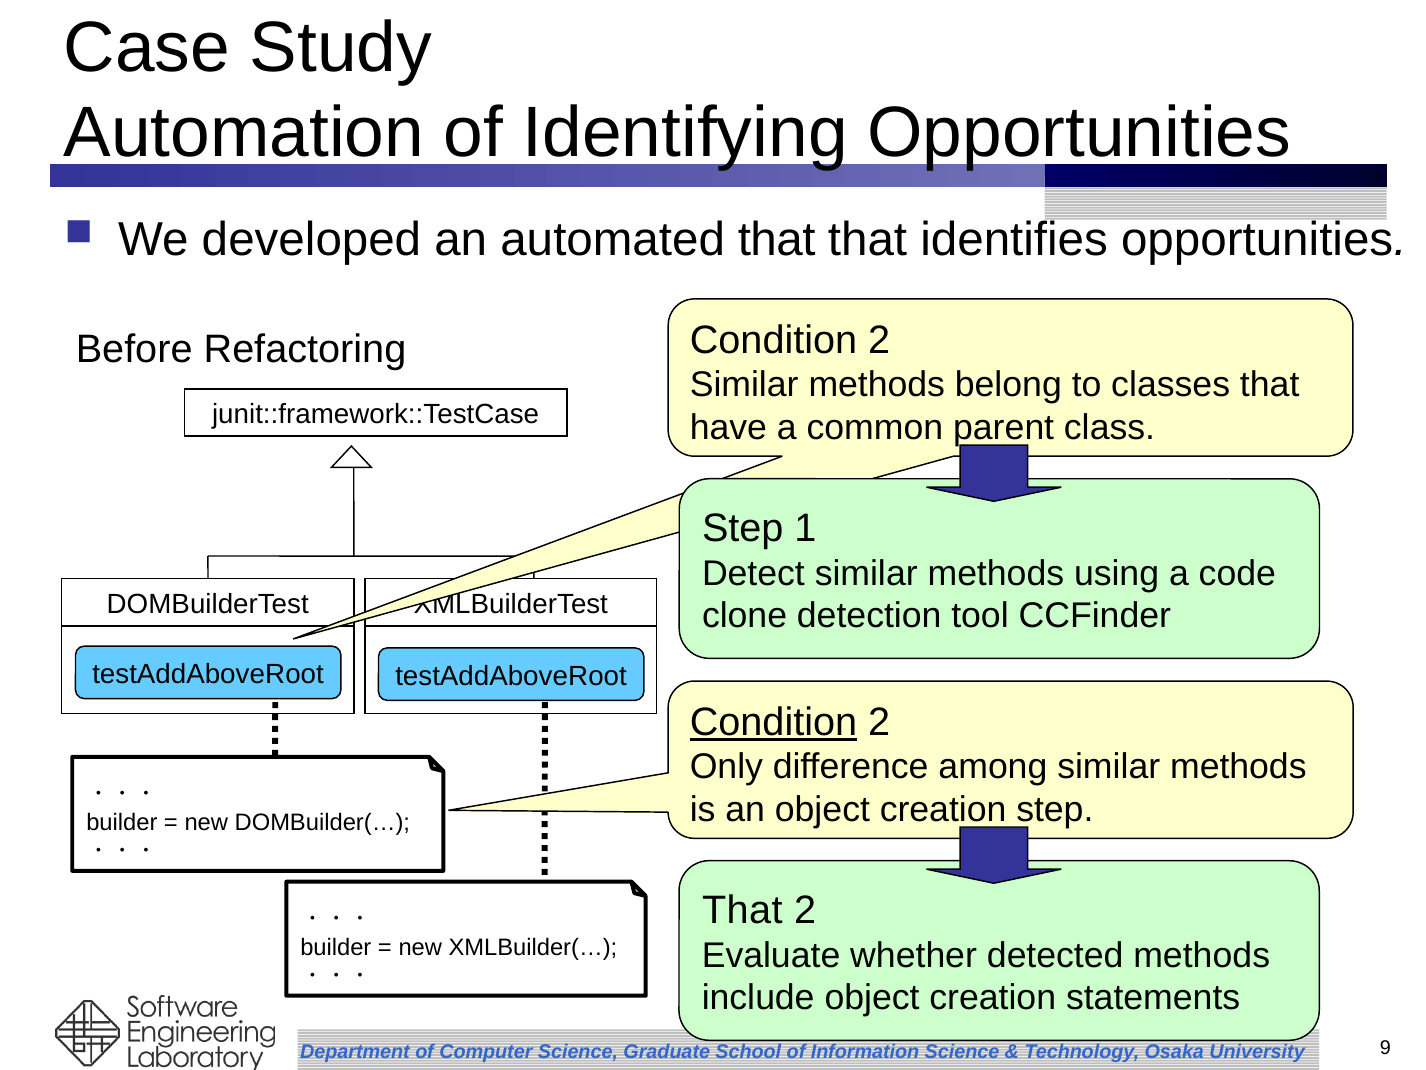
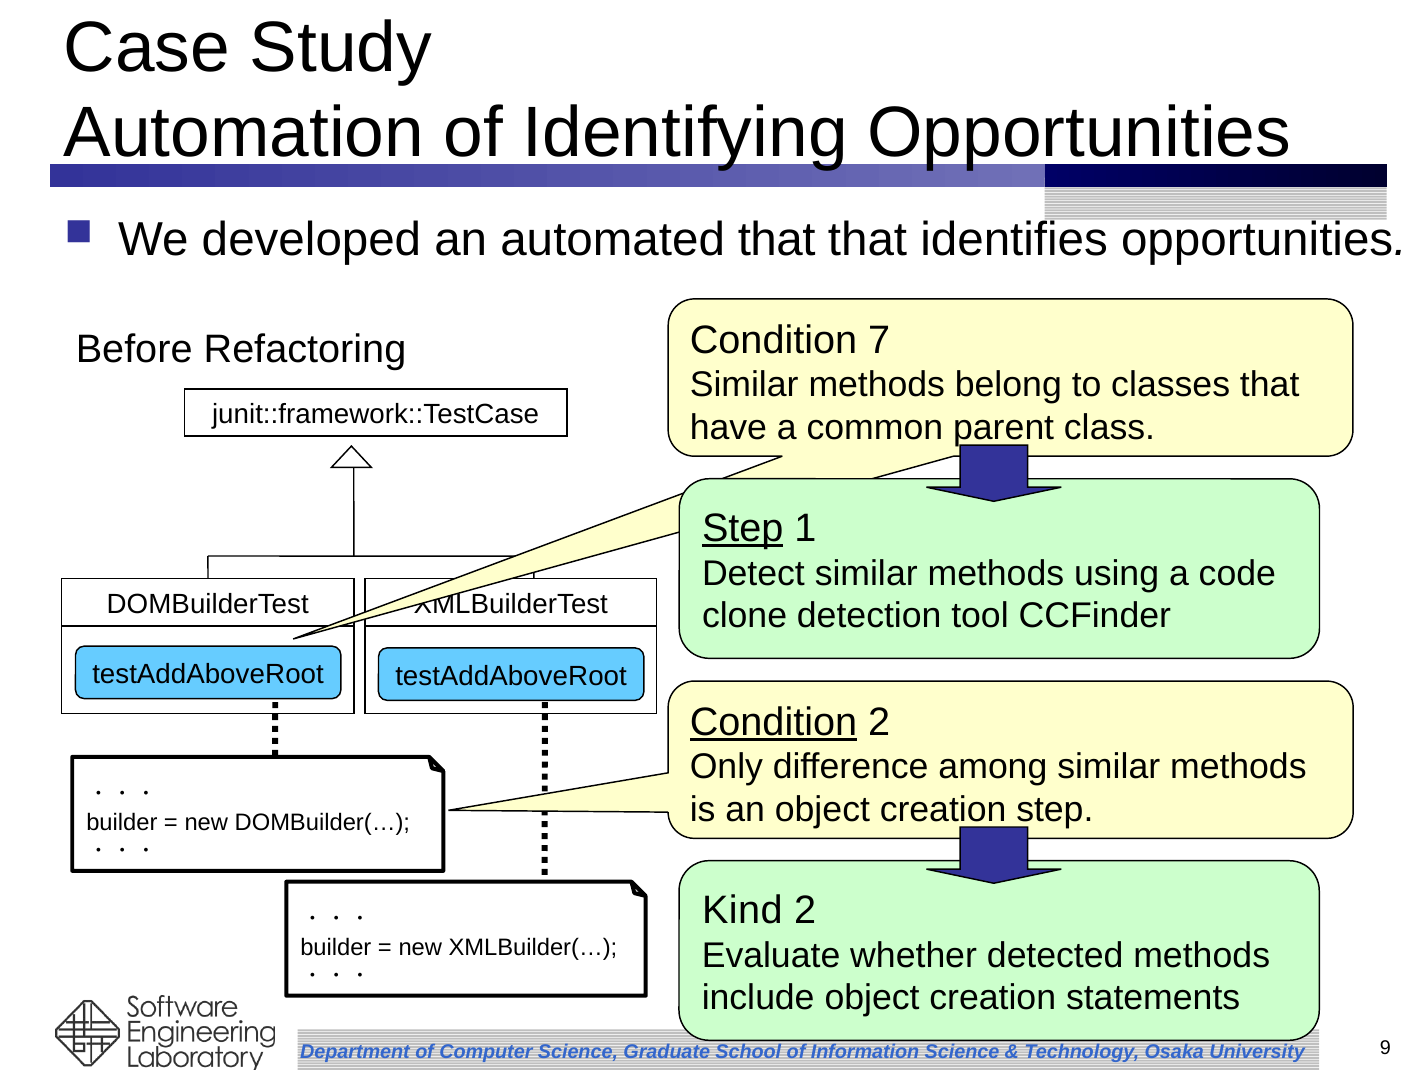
2: 2 -> 7 (879, 340)
Step underline: none -> present (743, 528)
That: That -> Kind (742, 910)
